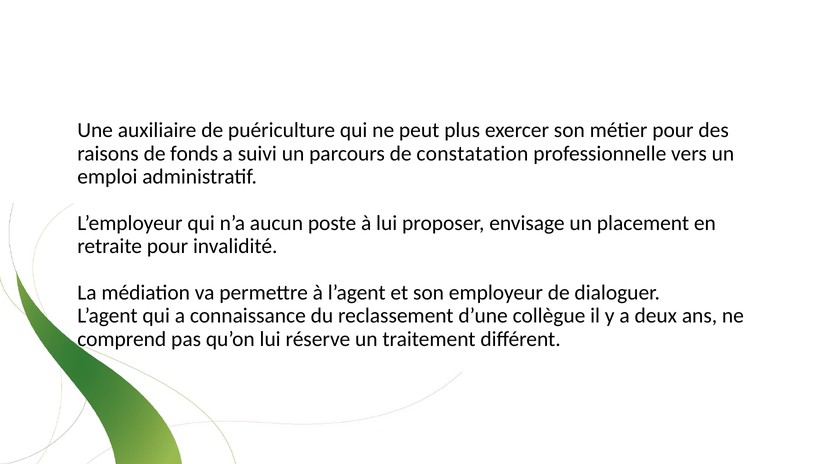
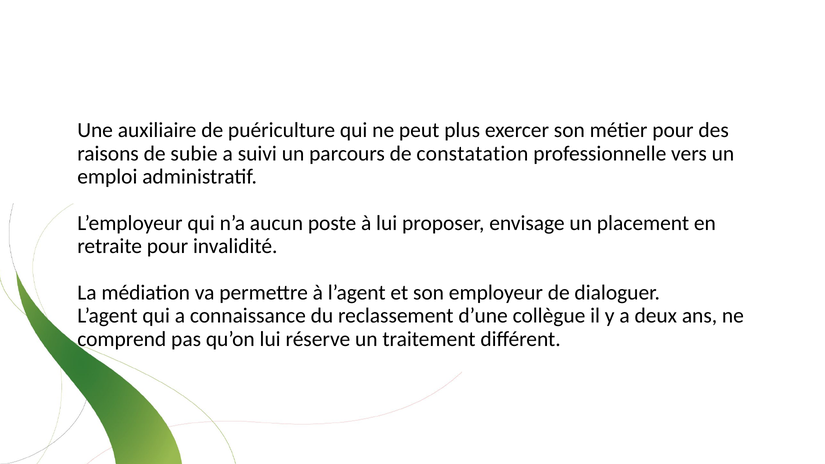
fonds: fonds -> subie (194, 153)
